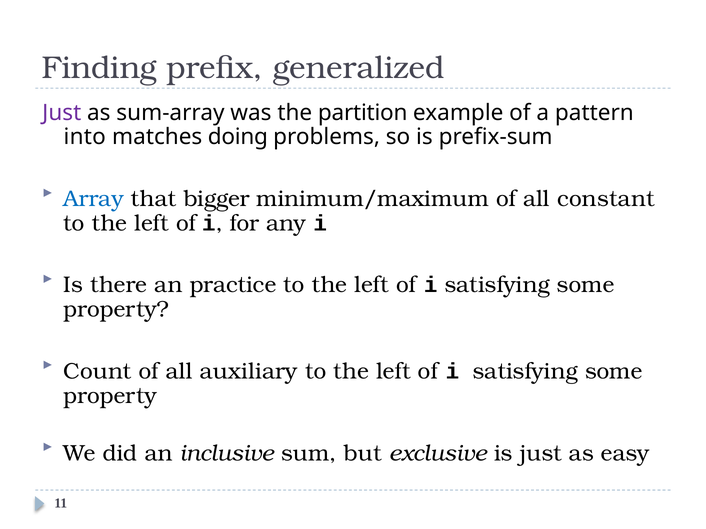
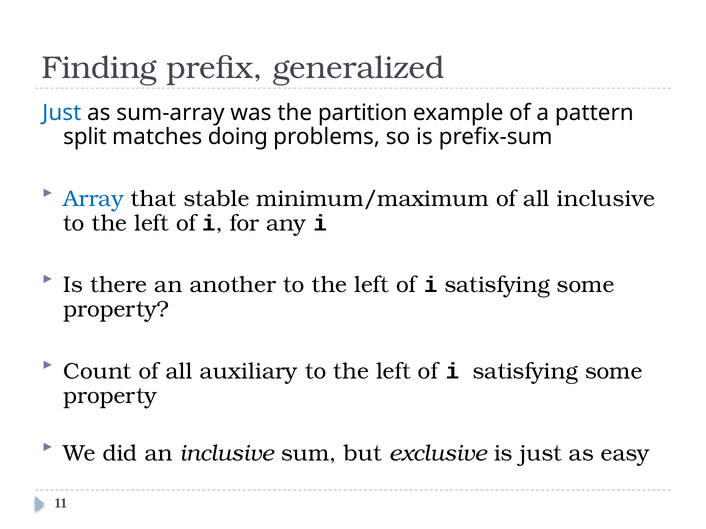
Just colour: purple -> blue (62, 113)
into: into -> split (85, 137)
bigger: bigger -> stable (217, 199)
all constant: constant -> inclusive (606, 199)
practice: practice -> another (233, 285)
